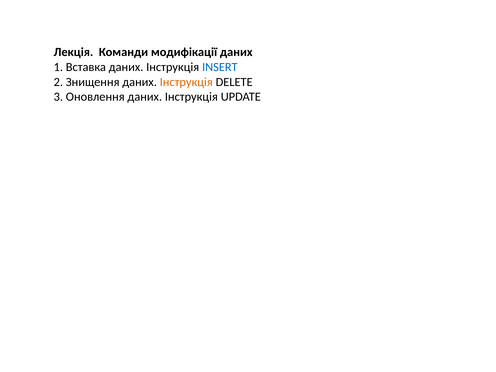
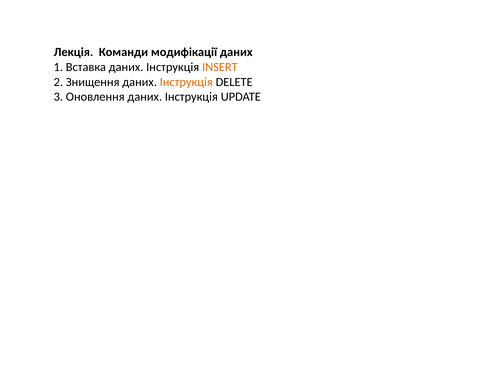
INSERT colour: blue -> orange (220, 67)
